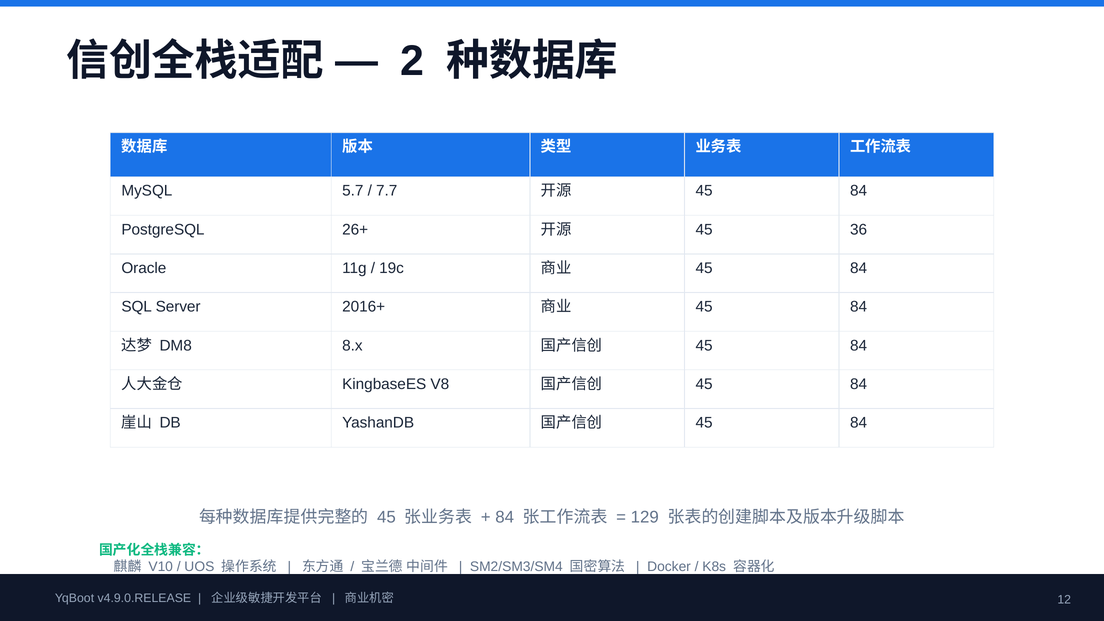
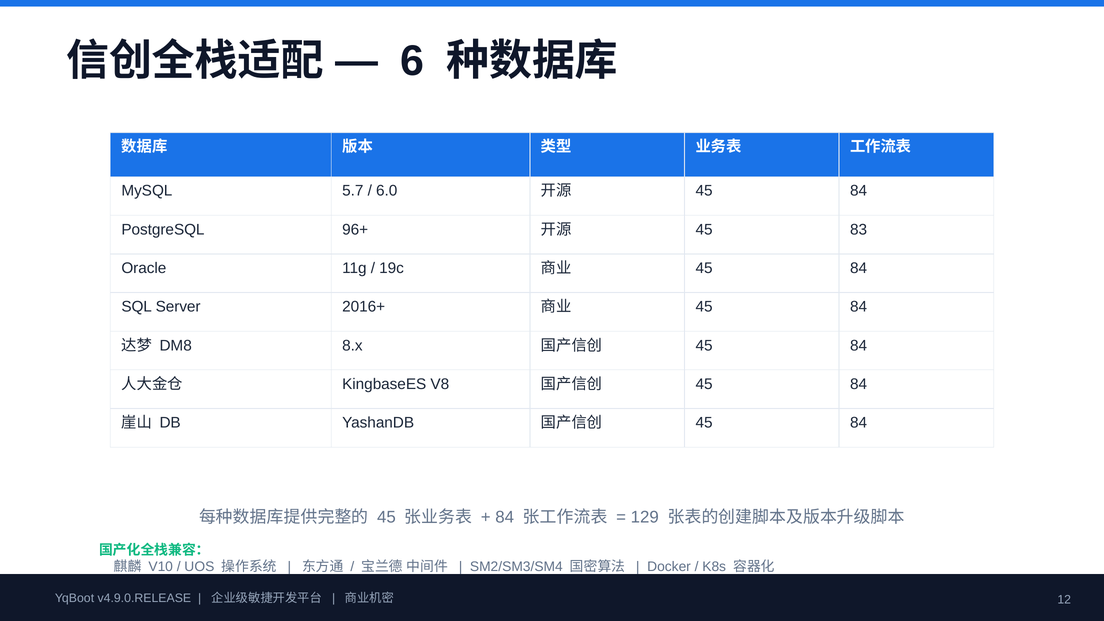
2: 2 -> 6 (412, 61)
7.7: 7.7 -> 6.0 (387, 191)
26+: 26+ -> 96+ (355, 230)
36: 36 -> 83 (859, 230)
